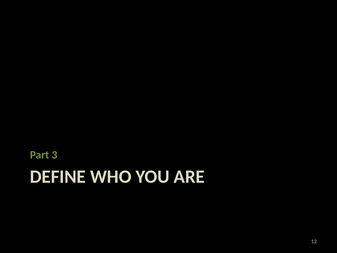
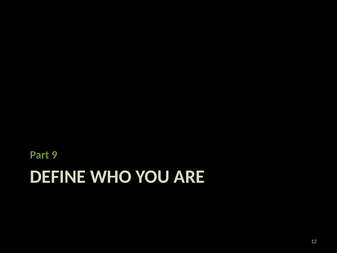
3: 3 -> 9 (54, 155)
